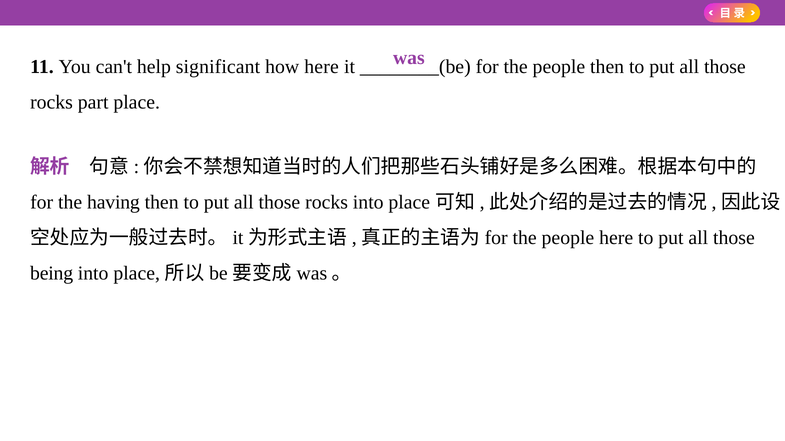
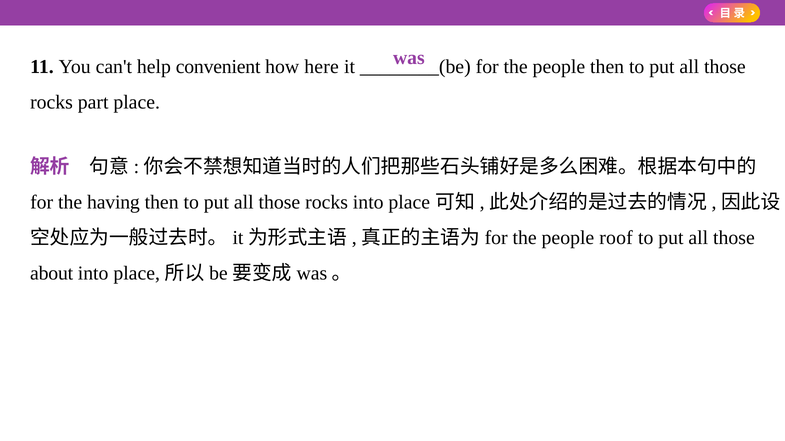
significant: significant -> convenient (218, 67)
people here: here -> roof (616, 238)
being: being -> about (52, 273)
